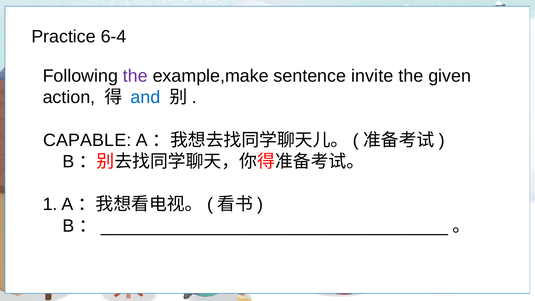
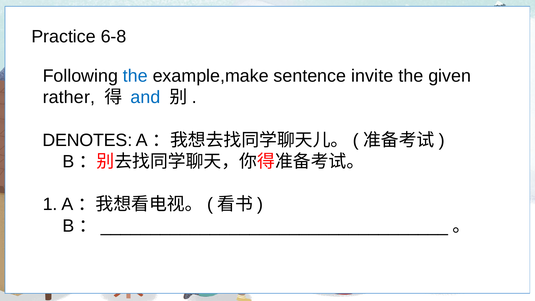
6-4: 6-4 -> 6-8 (114, 37)
the colour: purple -> blue (135, 76)
action: action -> rather (69, 97)
CAPABLE: CAPABLE -> DENOTES (87, 140)
